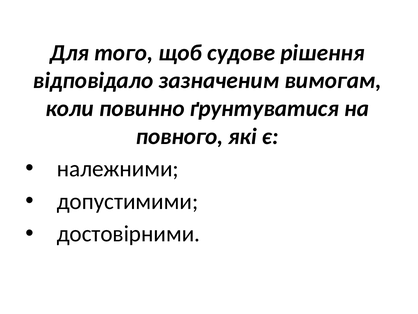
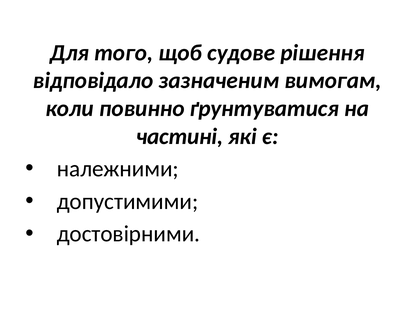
повного: повного -> частині (180, 136)
